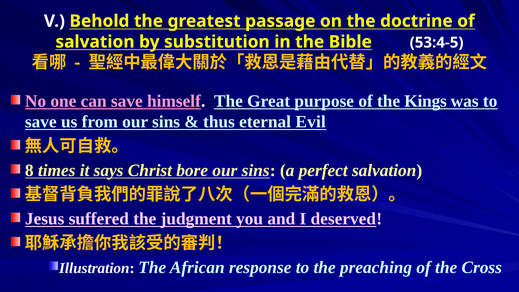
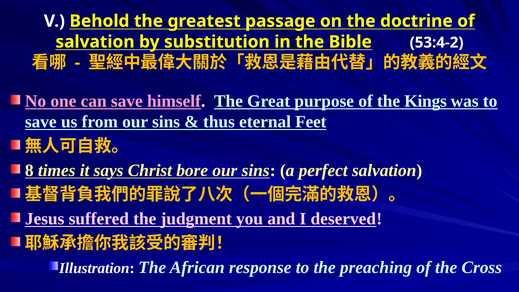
53:4-5: 53:4-5 -> 53:4-2 (437, 43)
Evil: Evil -> Feet (311, 122)
